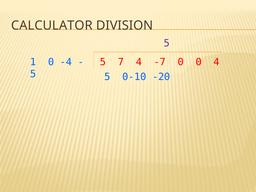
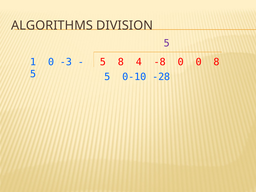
CALCULATOR: CALCULATOR -> ALGORITHMS (52, 25)
-4: -4 -> -3 (66, 62)
5 7: 7 -> 8 (121, 62)
-7: -7 -> -8 (160, 62)
0 4: 4 -> 8 (217, 62)
-20: -20 -> -28 (161, 77)
